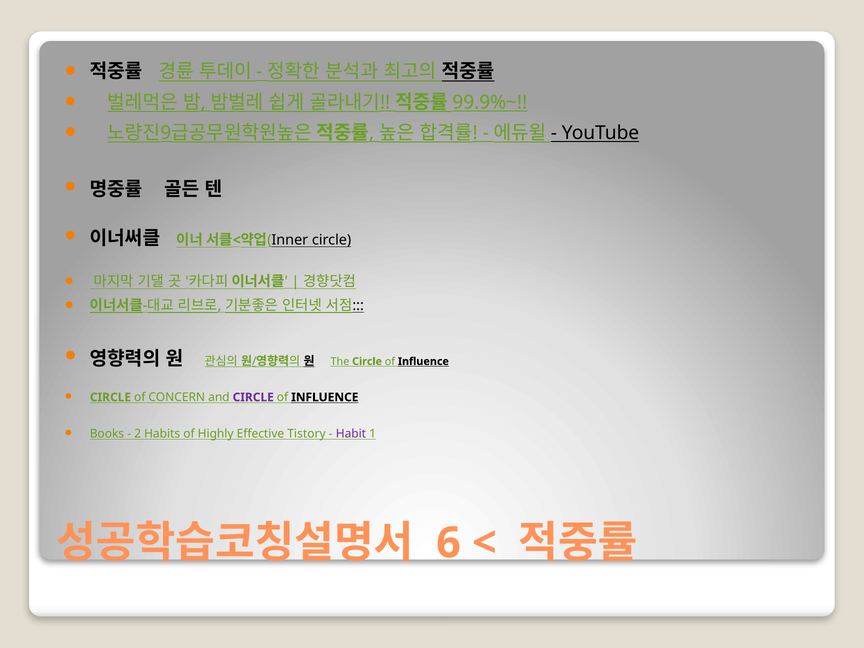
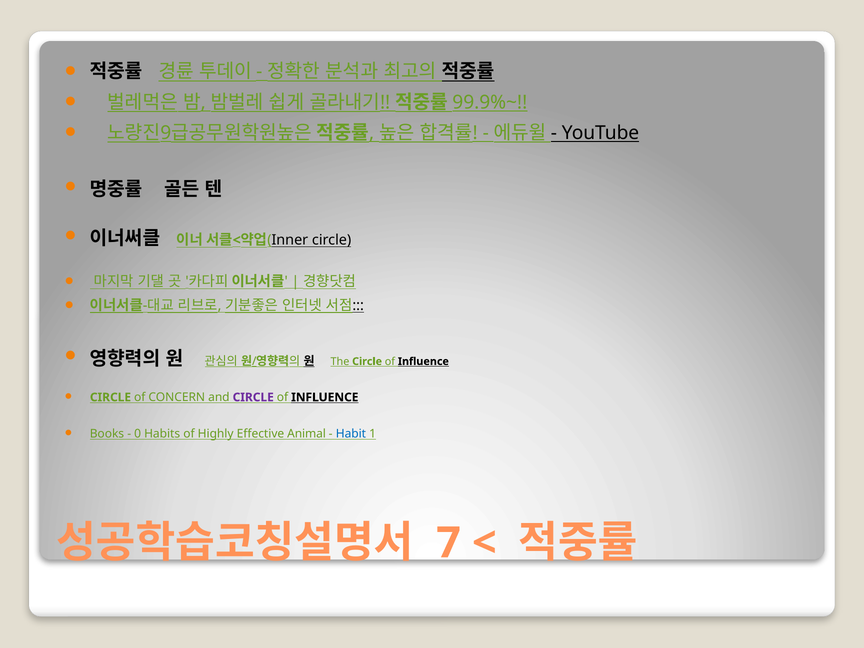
2: 2 -> 0 (138, 434)
Tistory: Tistory -> Animal (307, 434)
Habit colour: purple -> blue (351, 434)
6: 6 -> 7 (449, 543)
